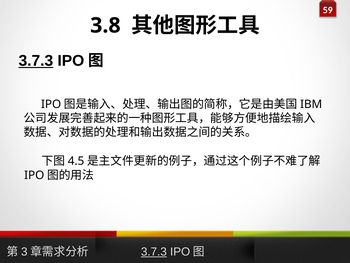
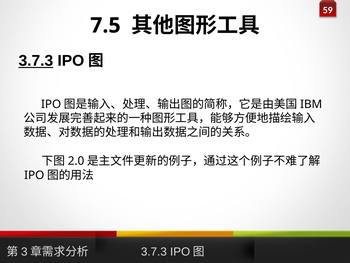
3.8: 3.8 -> 7.5 (105, 25)
4.5: 4.5 -> 2.0 (76, 161)
3.7.3 underline: present -> none (154, 251)
